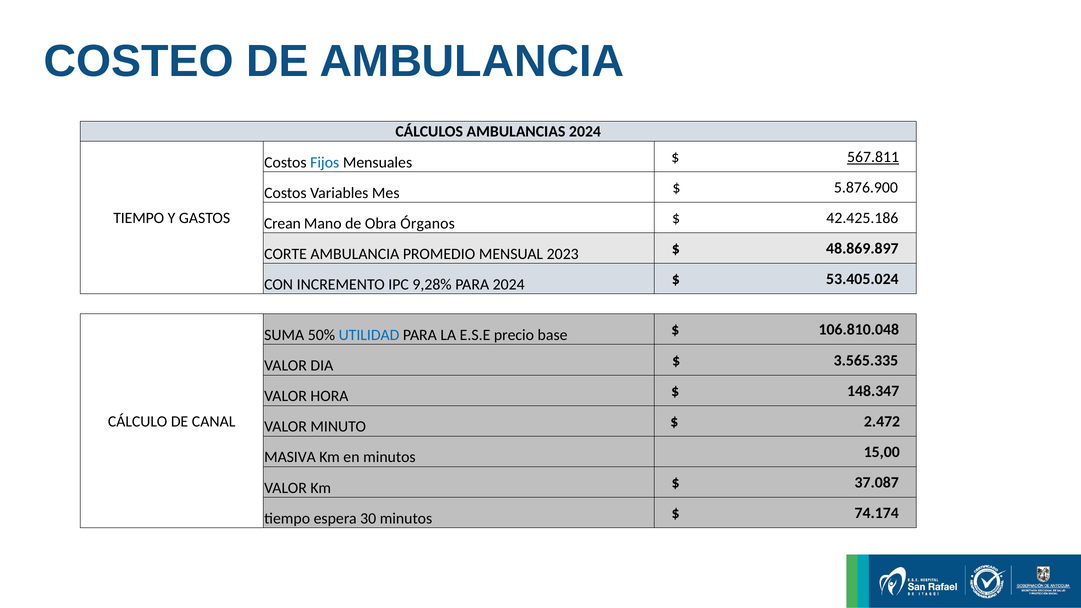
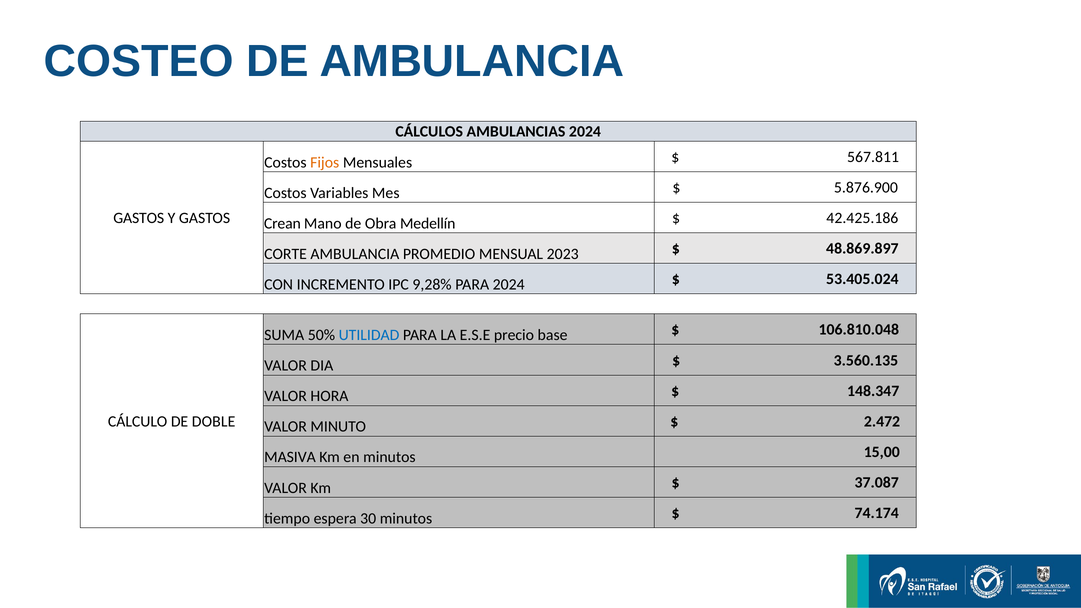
Fijos colour: blue -> orange (325, 162)
567.811 underline: present -> none (873, 157)
TIEMPO: TIEMPO -> GASTOS (139, 218)
Órganos: Órganos -> Medellín (428, 223)
3.565.335: 3.565.335 -> 3.560.135 (866, 360)
CANAL: CANAL -> DOBLE (214, 421)
